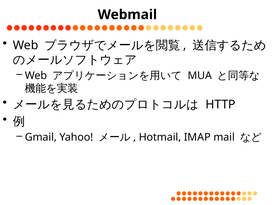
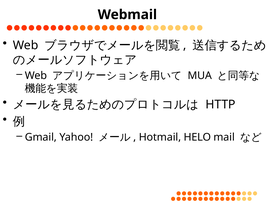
IMAP: IMAP -> HELO (197, 137)
